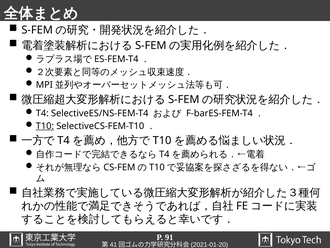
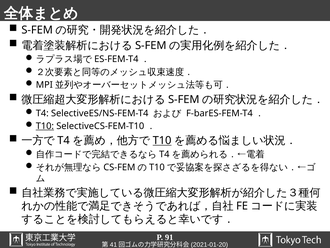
T10 underline: none -> present (162, 140)
